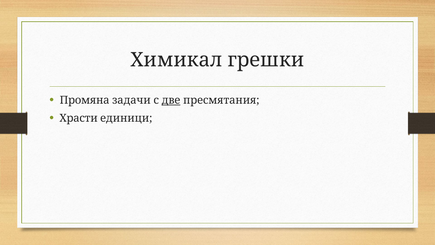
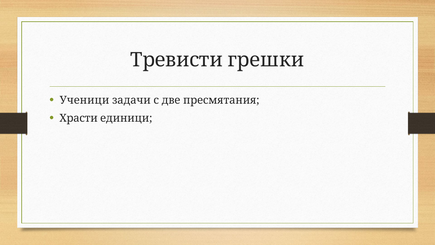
Химикал: Химикал -> Тревисти (176, 60)
Промяна: Промяна -> Ученици (84, 100)
две underline: present -> none (171, 100)
